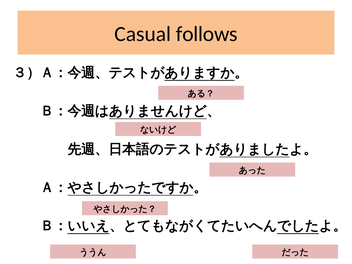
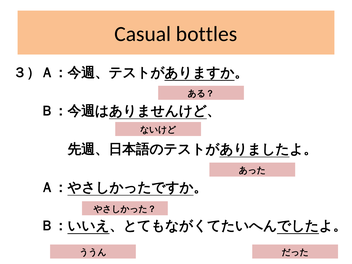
follows: follows -> bottles (207, 34)
